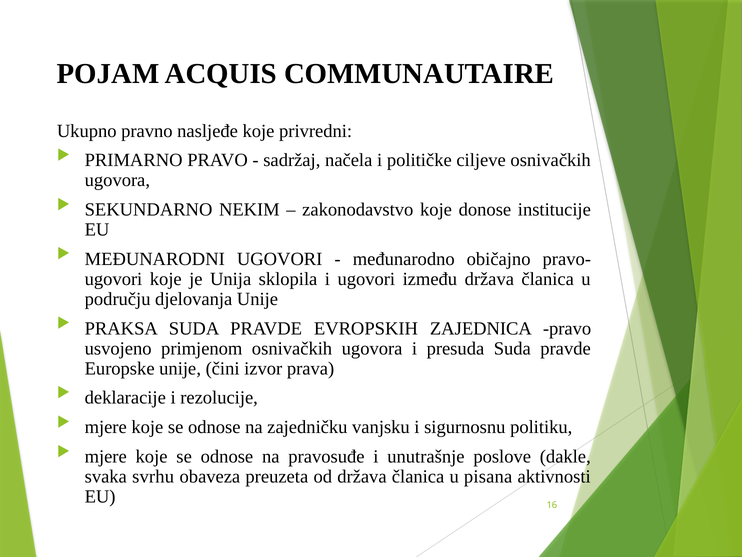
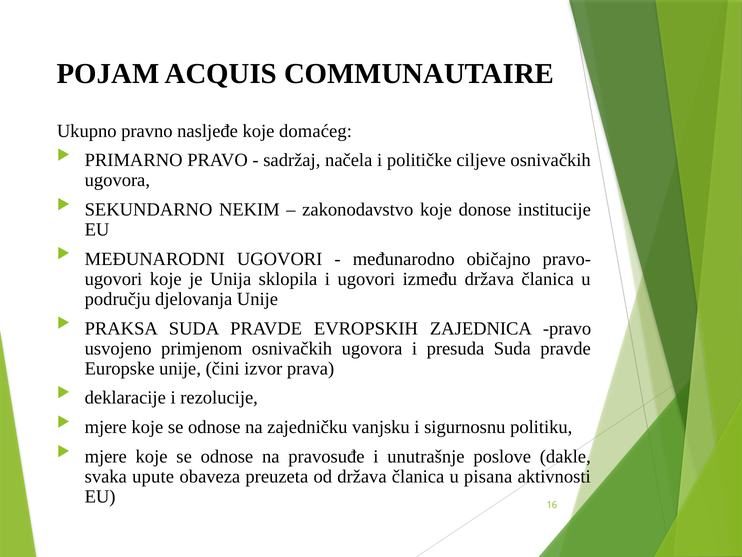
privredni: privredni -> domaćeg (316, 131)
svrhu: svrhu -> upute (153, 476)
